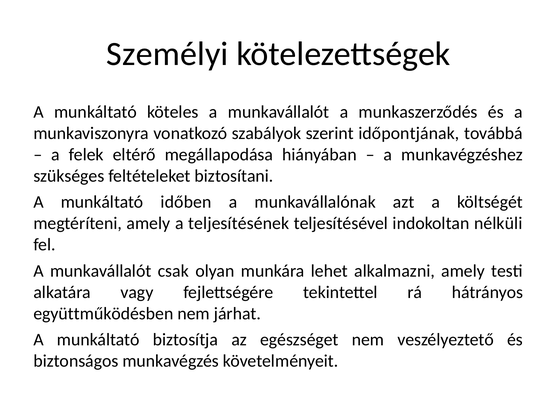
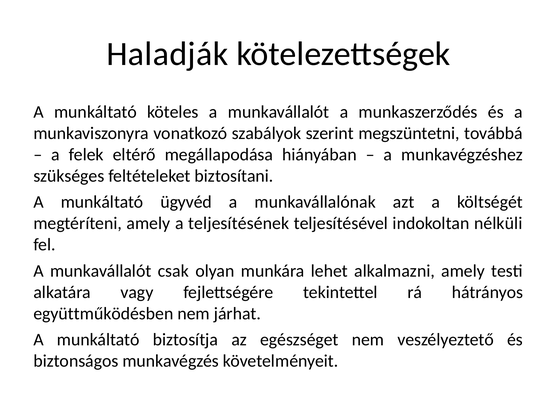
Személyi: Személyi -> Haladják (167, 54)
időpontjának: időpontjának -> megszüntetni (409, 134)
időben: időben -> ügyvéd (186, 202)
